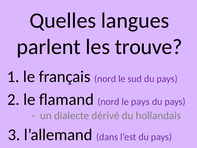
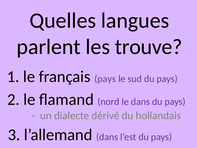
français nord: nord -> pays (105, 79)
le pays: pays -> dans (140, 102)
